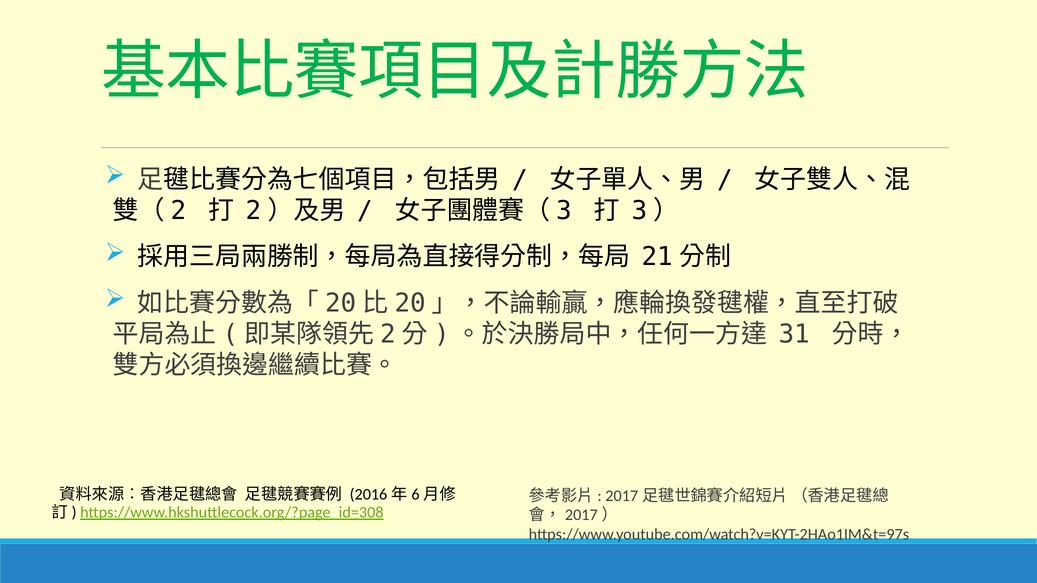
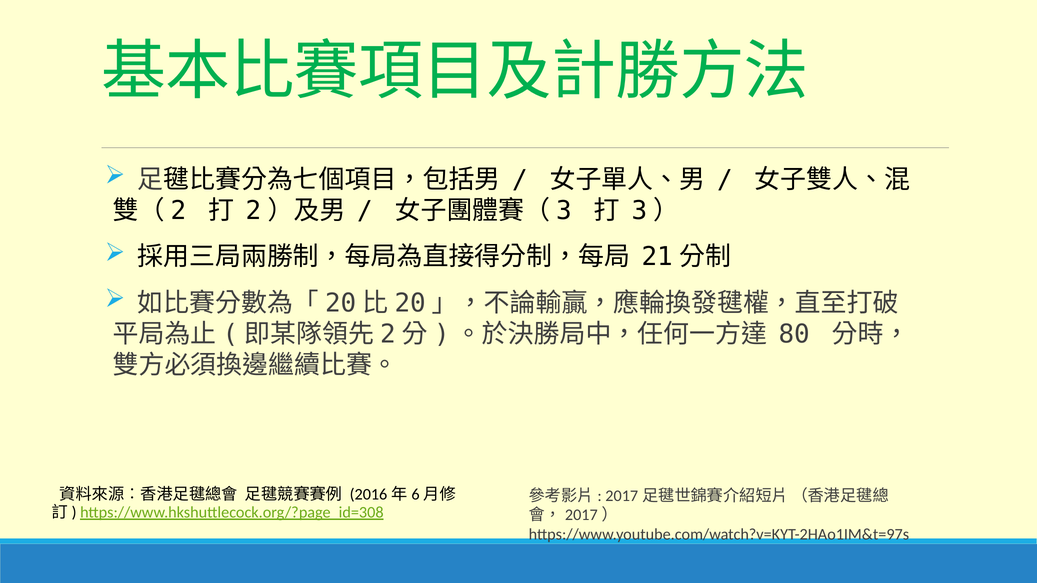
31: 31 -> 80 (795, 334)
